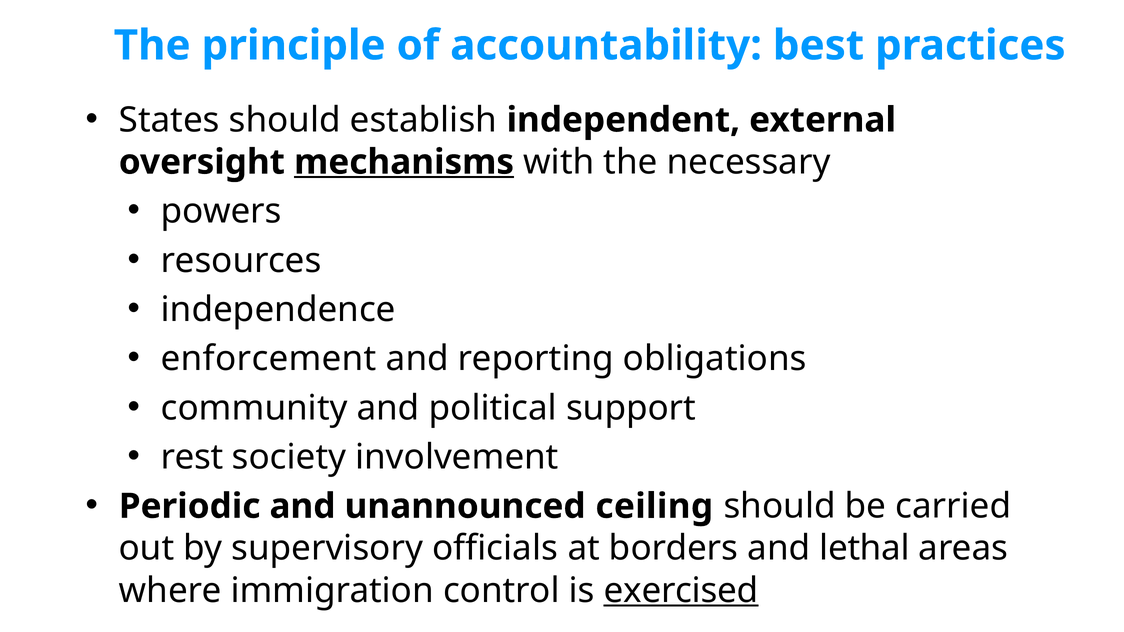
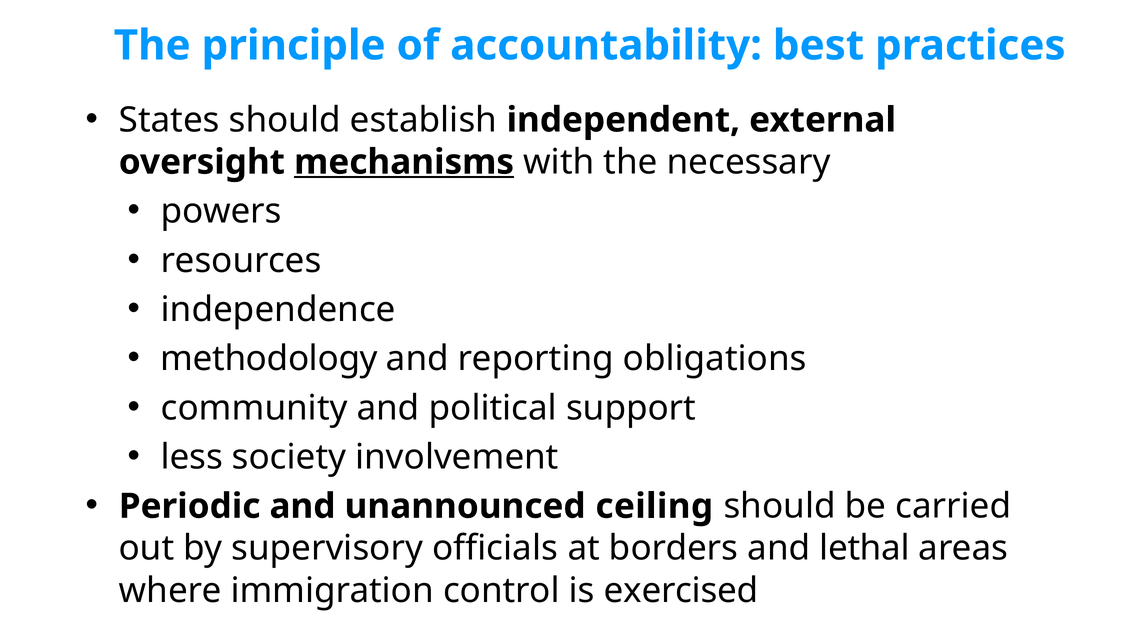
enforcement: enforcement -> methodology (269, 359)
rest: rest -> less (192, 457)
exercised underline: present -> none (681, 591)
